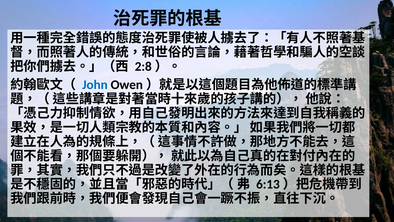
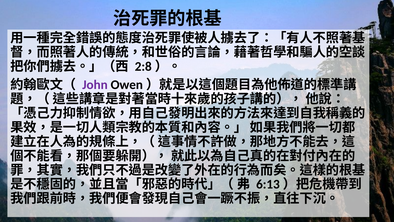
John colour: blue -> purple (95, 85)
